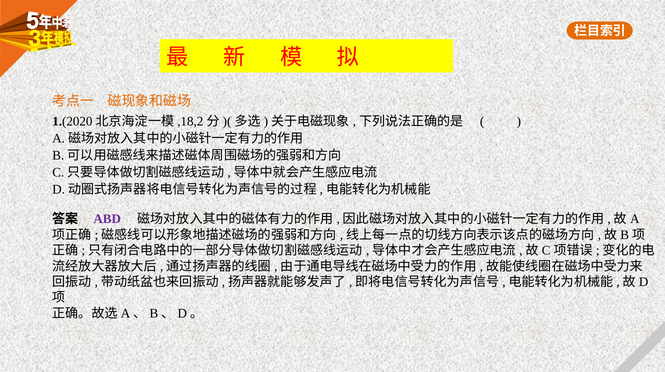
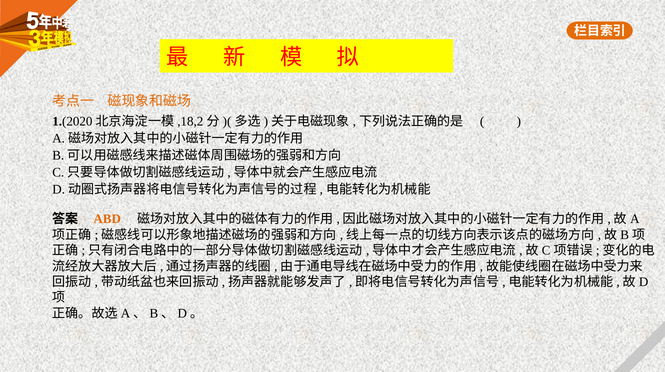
ABD colour: purple -> orange (107, 219)
